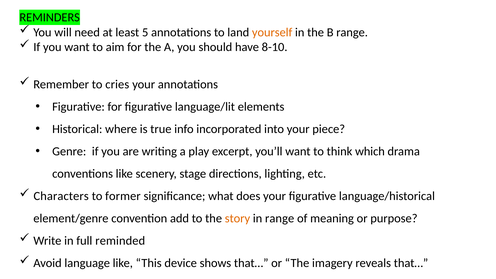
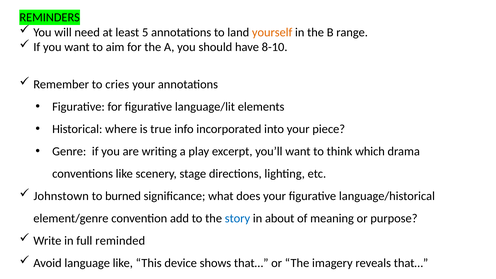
Characters: Characters -> Johnstown (61, 196)
former: former -> burned (123, 196)
story colour: orange -> blue (237, 218)
in range: range -> about (280, 218)
